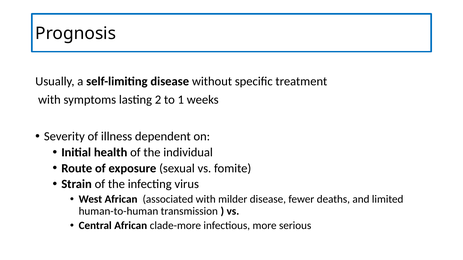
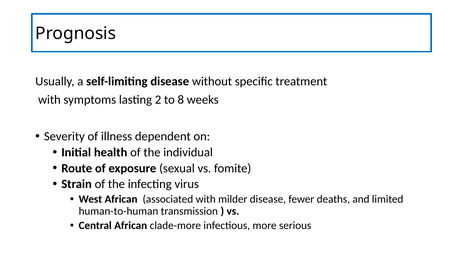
1: 1 -> 8 (181, 100)
